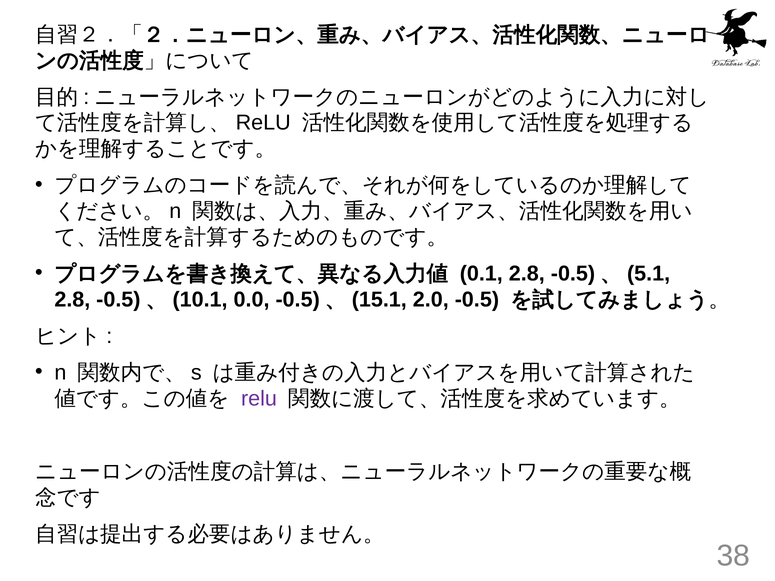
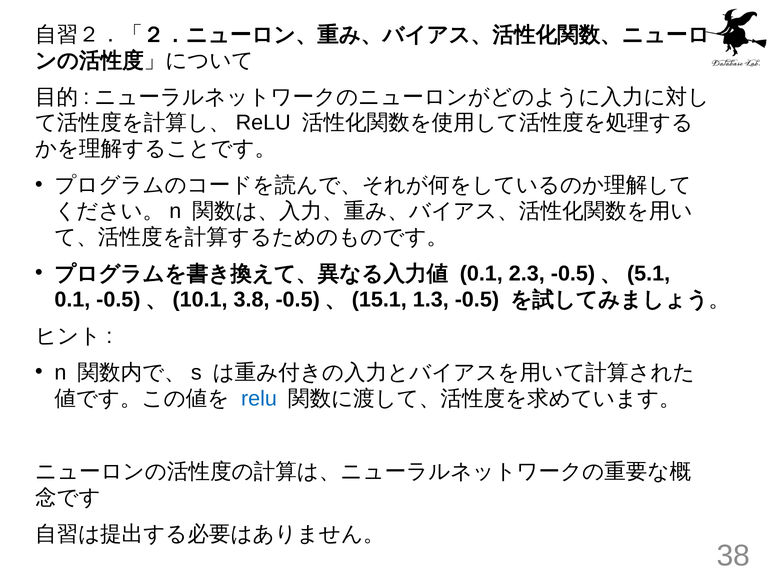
0.1 2.8: 2.8 -> 2.3 (527, 274)
2.8: 2.8 -> 0.1 (72, 300)
0.0: 0.0 -> 3.8 (252, 300)
2.0: 2.0 -> 1.3 (431, 300)
relu colour: purple -> blue (259, 399)
